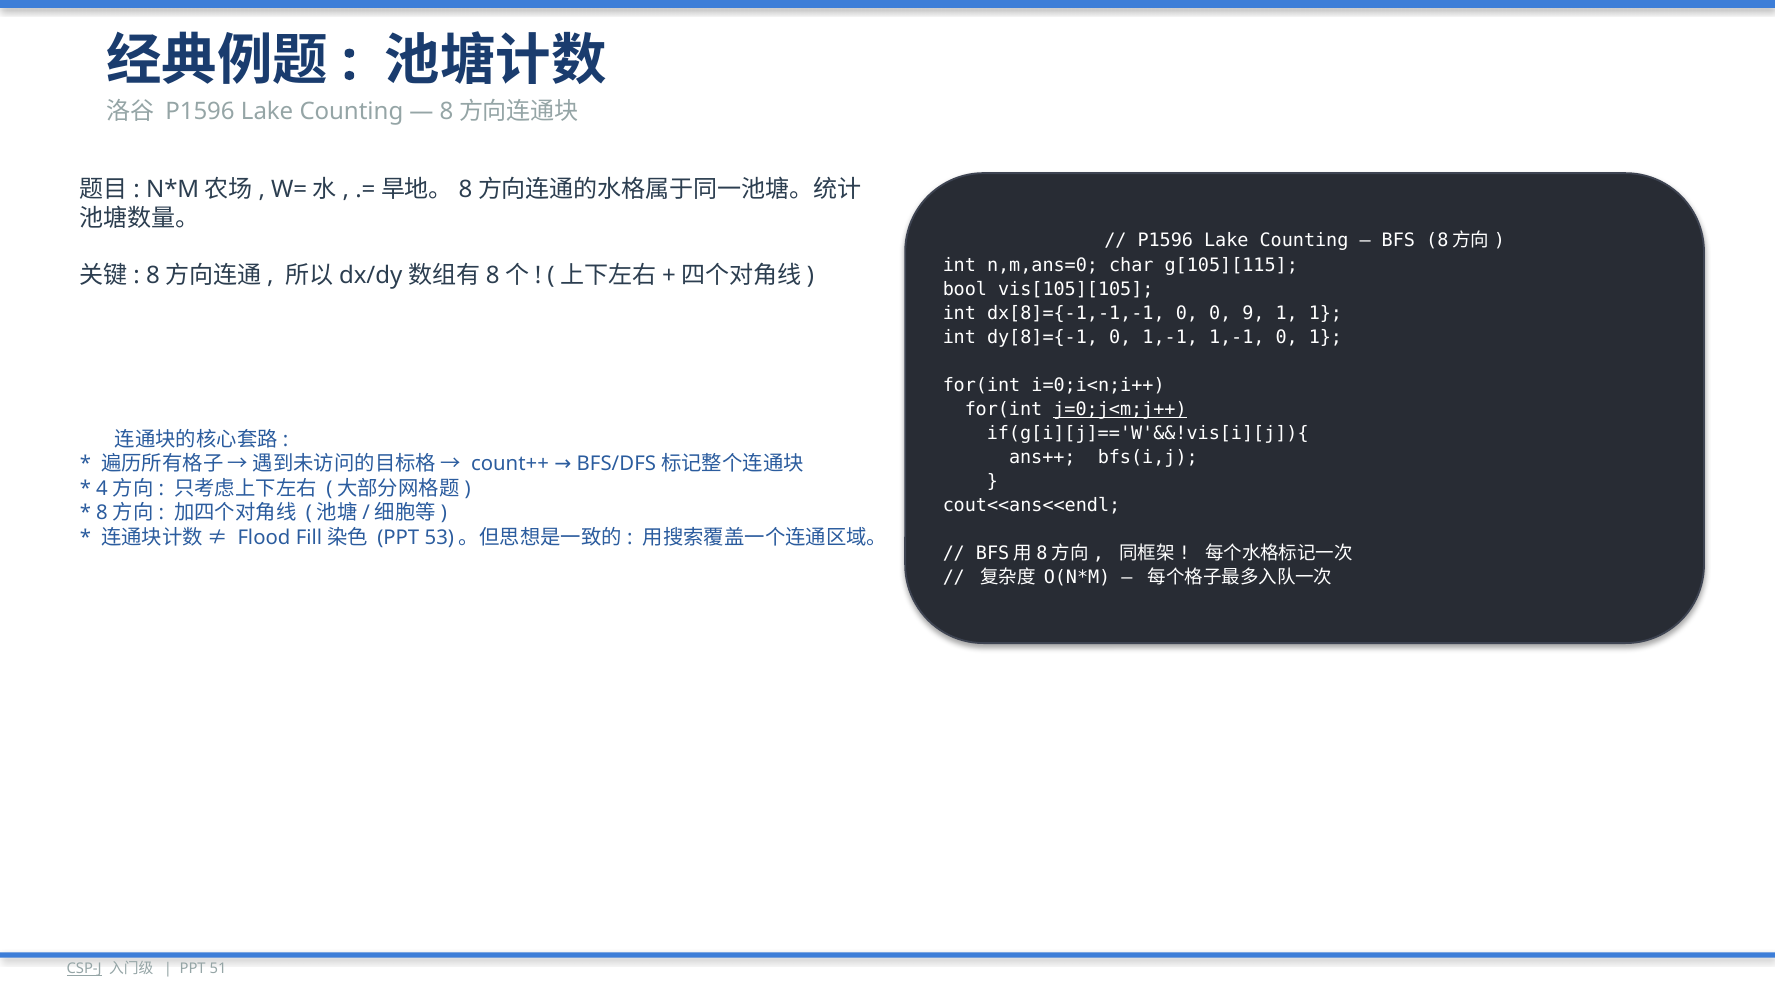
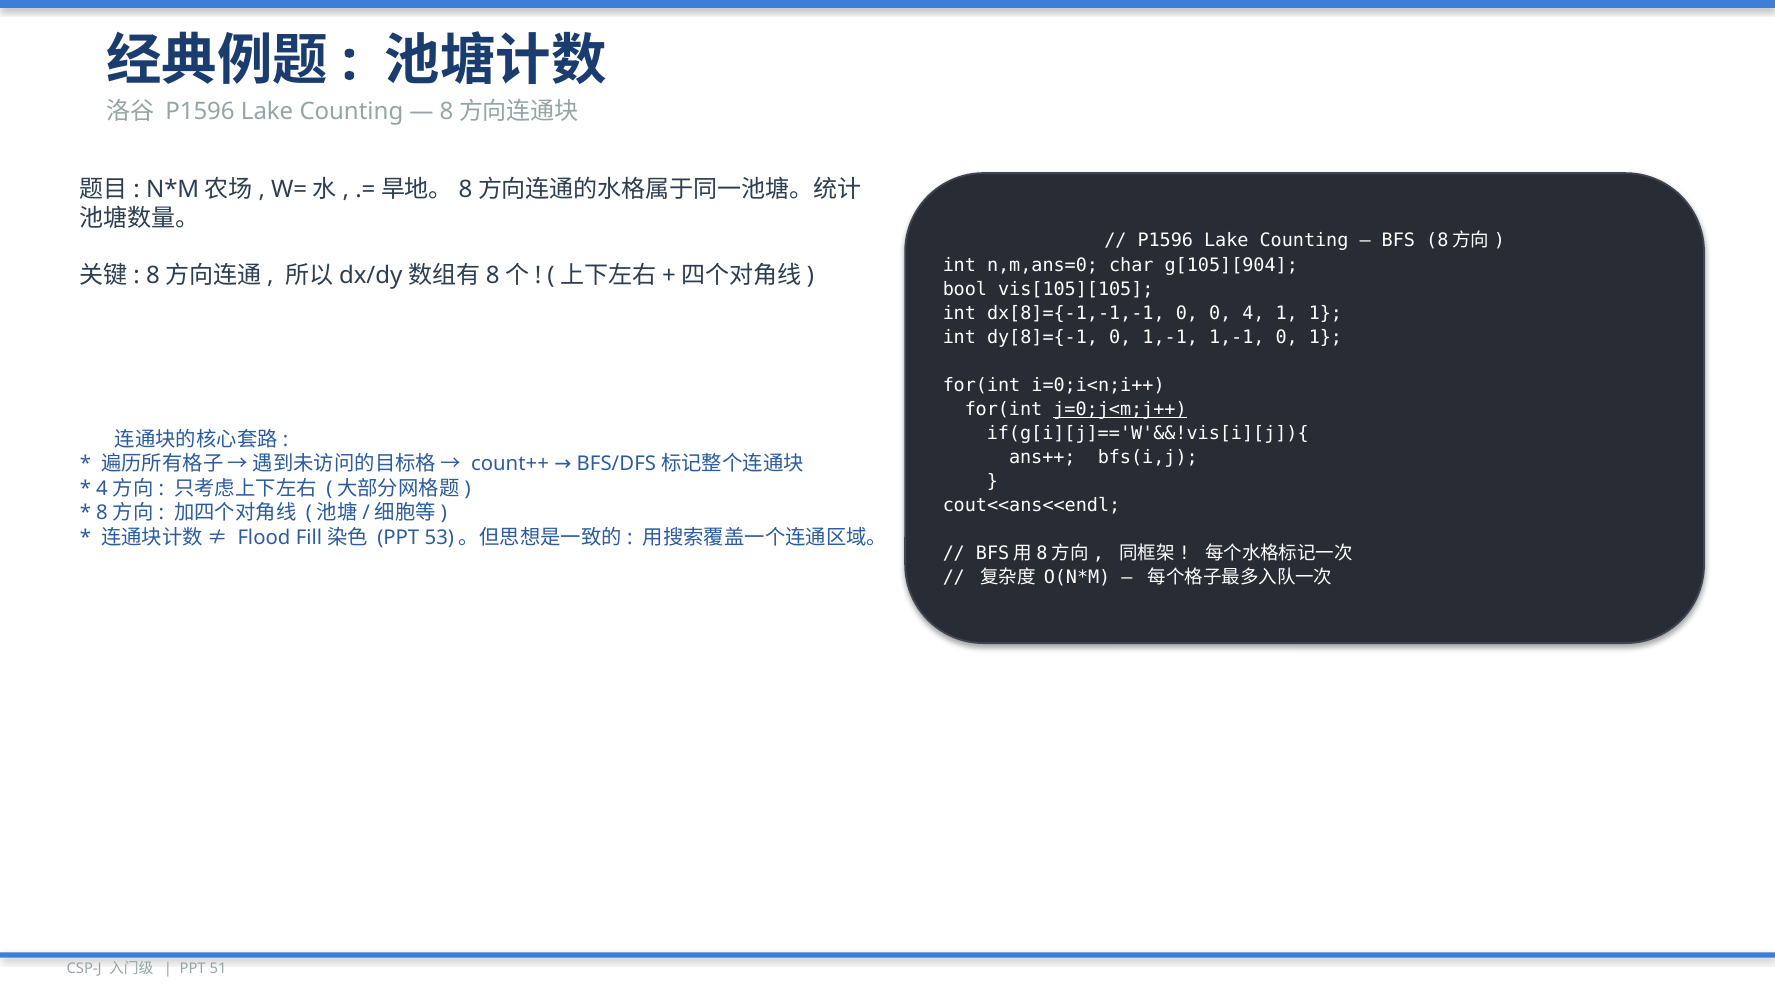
g[105][115: g[105][115 -> g[105][904 (1231, 265)
9: 9 -> 4 (1253, 313)
CSP-J underline: present -> none (84, 968)
